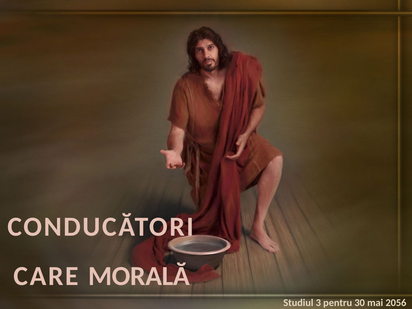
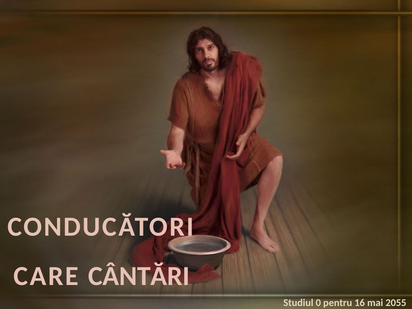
MORALĂ: MORALĂ -> CÂNTĂRI (139, 276)
3: 3 -> 0 (318, 303)
30: 30 -> 16 (360, 303)
2056: 2056 -> 2055 (396, 303)
